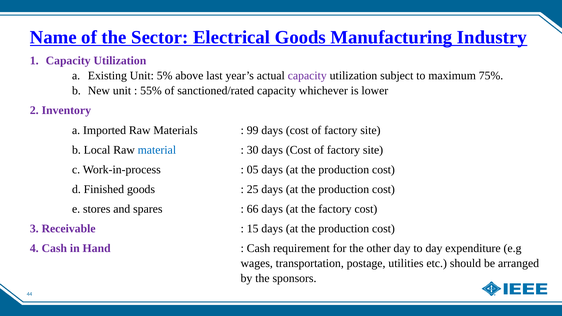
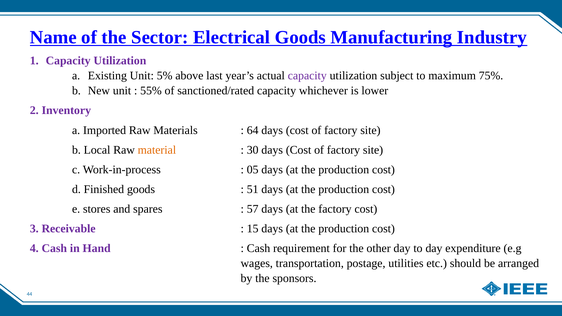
99: 99 -> 64 (253, 130)
material colour: blue -> orange (157, 150)
25: 25 -> 51 (253, 189)
66: 66 -> 57 (253, 209)
